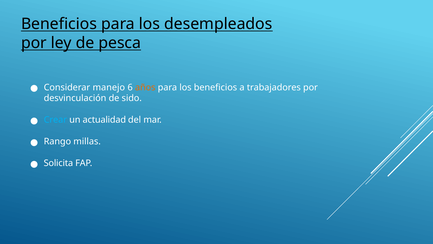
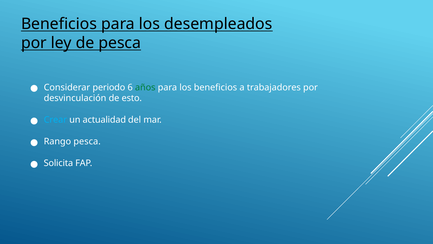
manejo: manejo -> periodo (109, 87)
años colour: orange -> green (145, 87)
sido: sido -> esto (132, 98)
Rango millas: millas -> pesca (87, 141)
